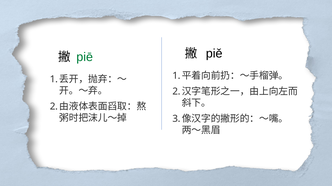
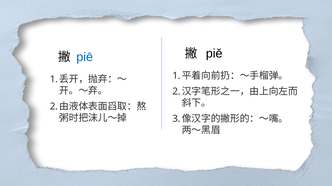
piē colour: green -> blue (85, 57)
